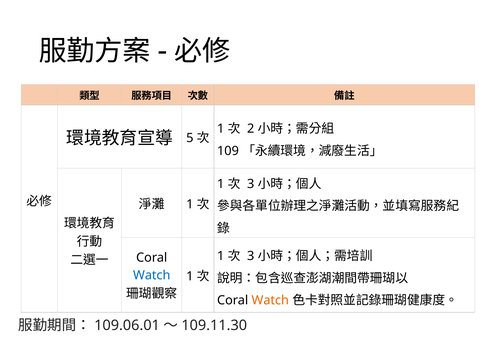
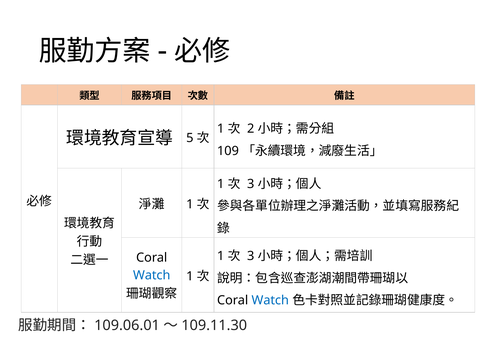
Watch colour: orange -> blue (270, 301)
